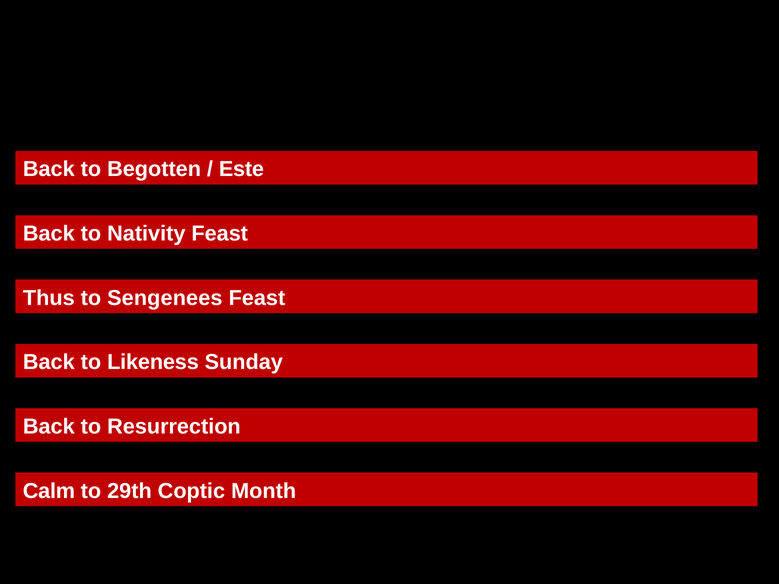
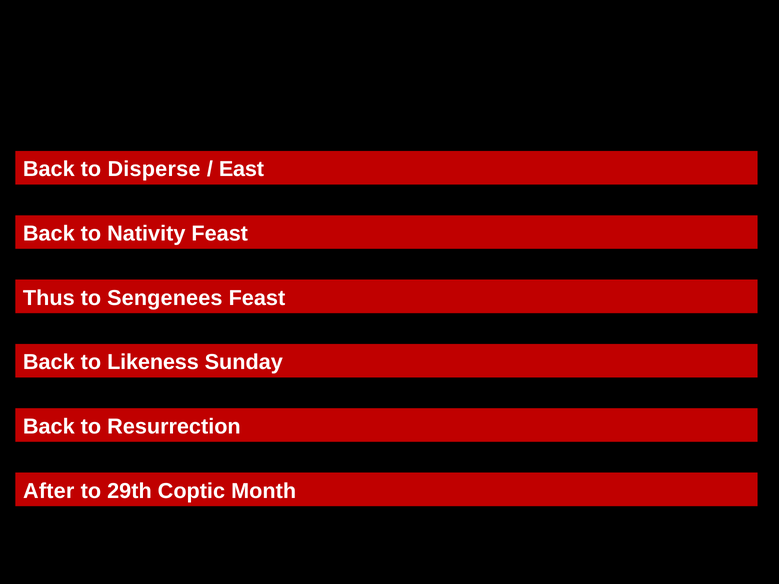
Begotten: Begotten -> Disperse (154, 169)
Este: Este -> East (241, 169)
Calm: Calm -> After (49, 491)
